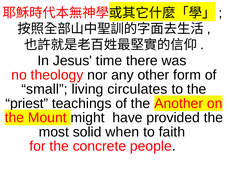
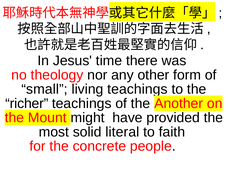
living circulates: circulates -> teachings (137, 89)
priest: priest -> richer (27, 103)
when: when -> literal (122, 132)
